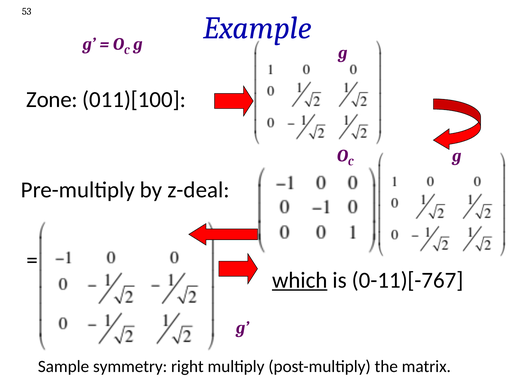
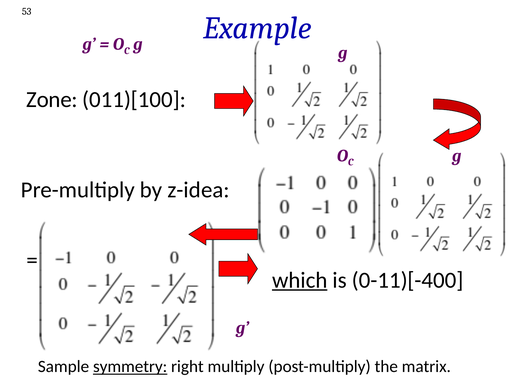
z-deal: z-deal -> z-idea (199, 190)
0-11)[-767: 0-11)[-767 -> 0-11)[-400 (408, 280)
symmetry underline: none -> present (130, 366)
